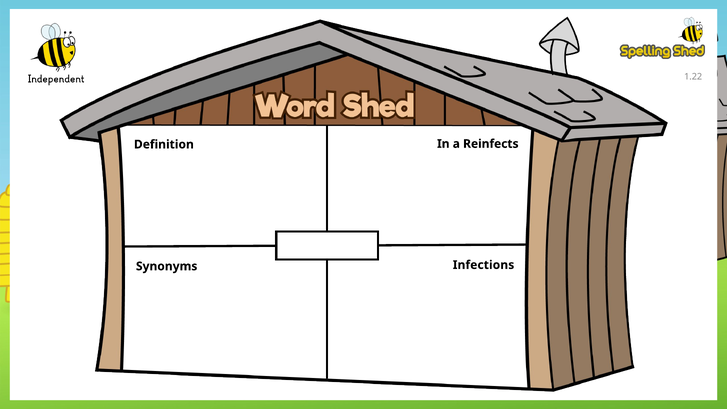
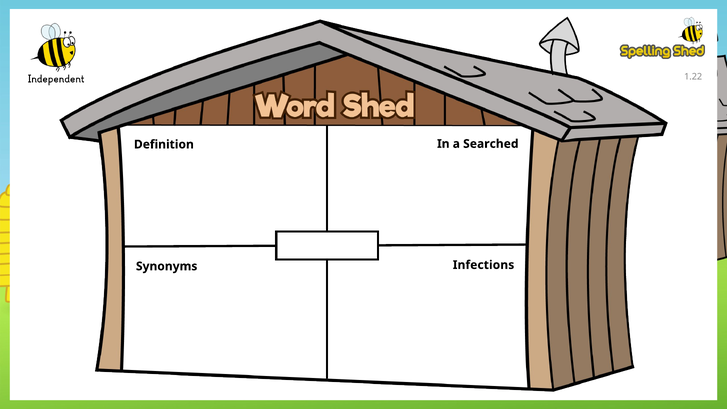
Reinfects: Reinfects -> Searched (491, 144)
